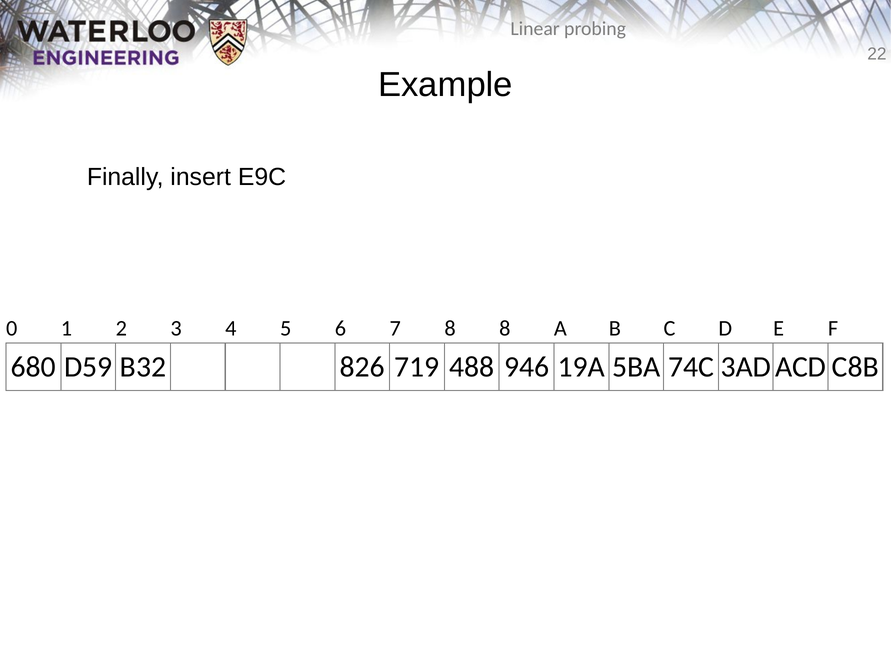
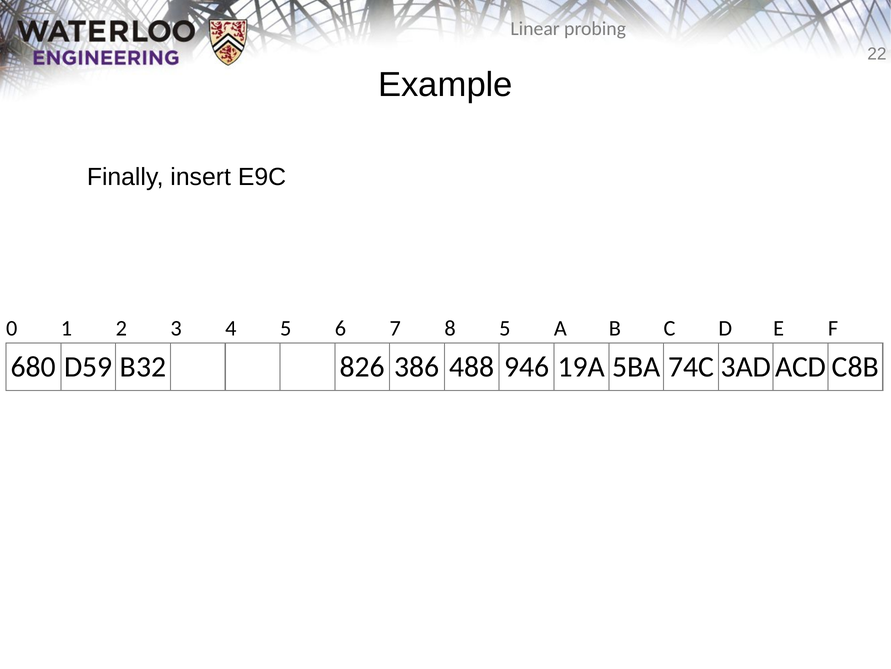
8 8: 8 -> 5 (505, 328)
719: 719 -> 386 (417, 367)
